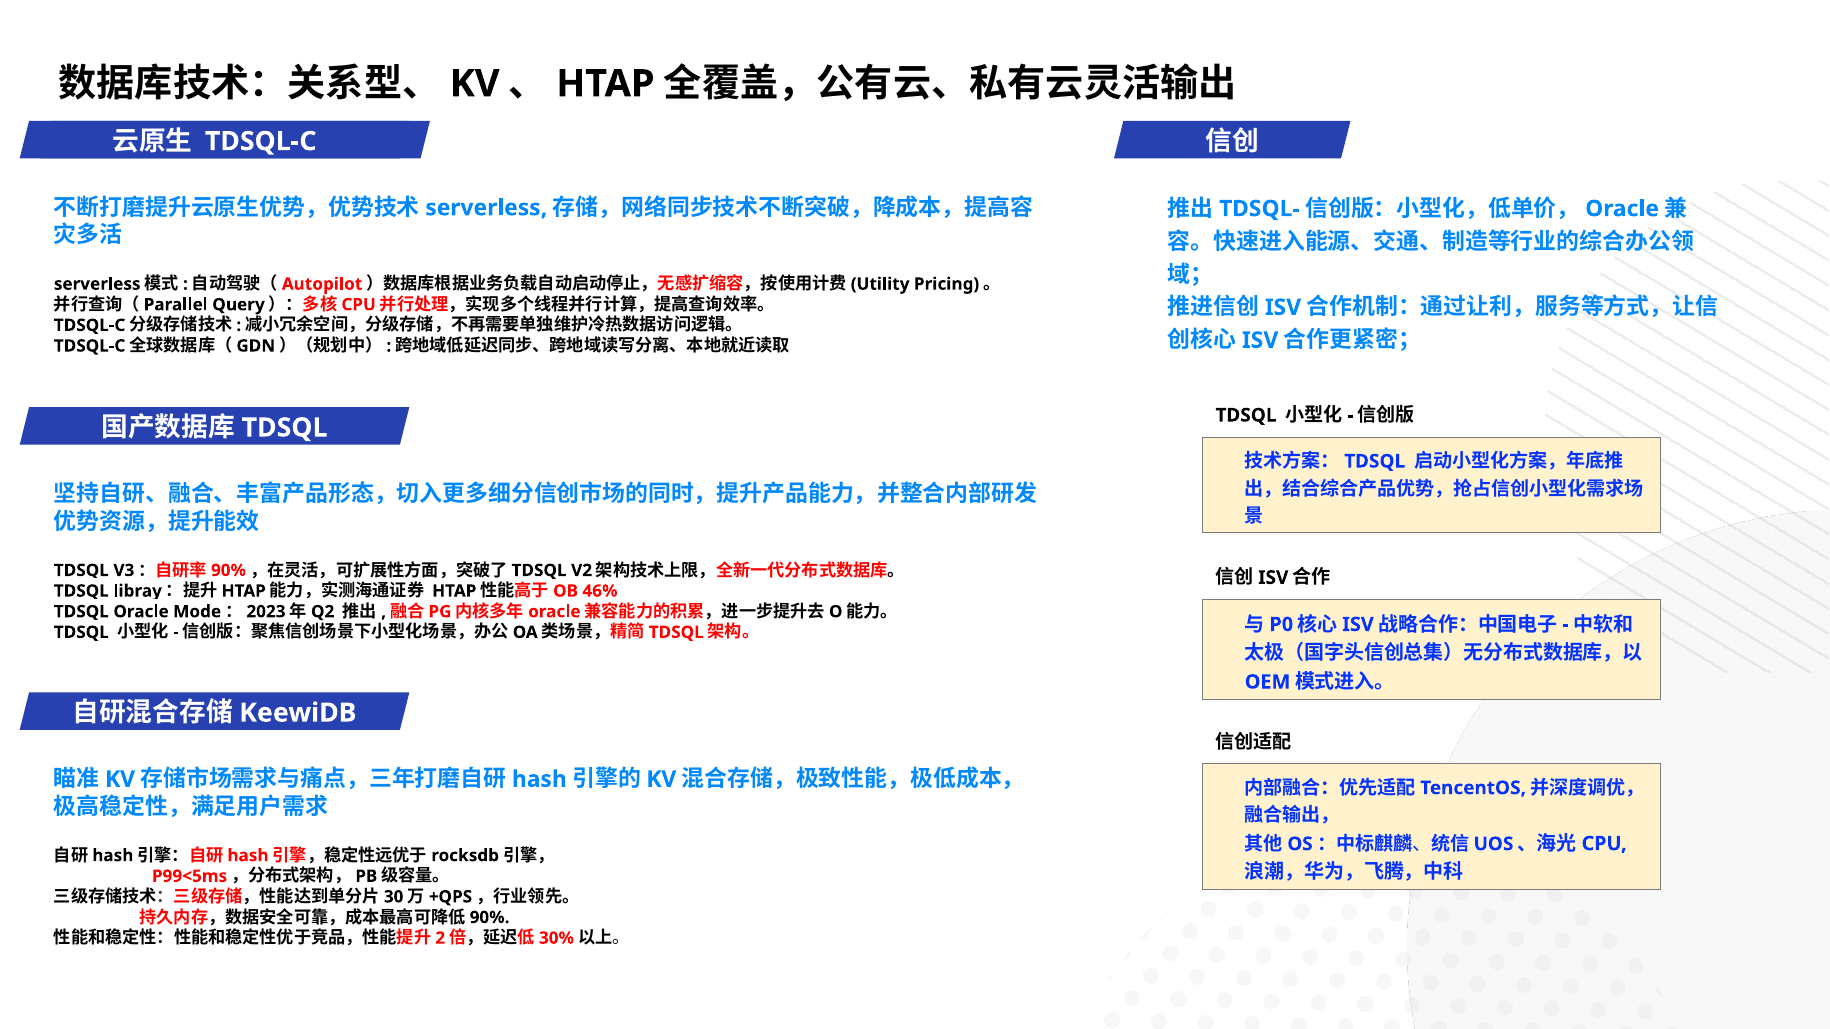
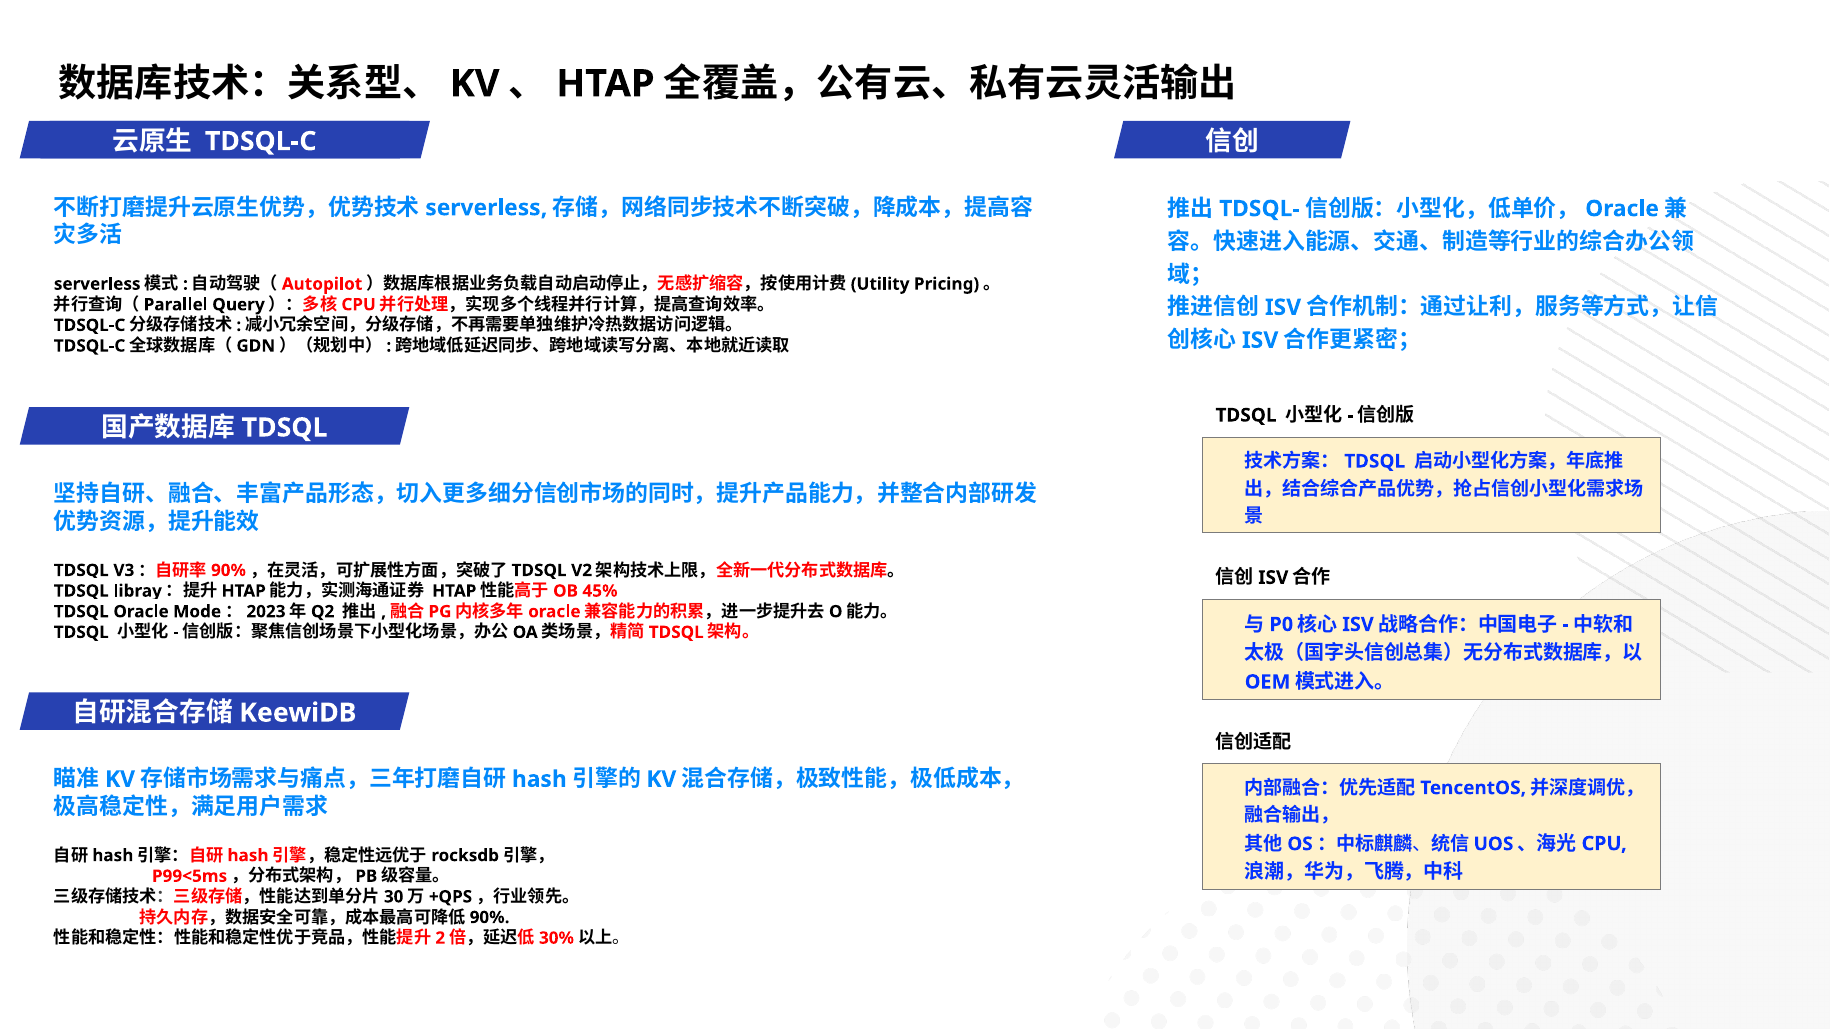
46%: 46% -> 45% (600, 591)
